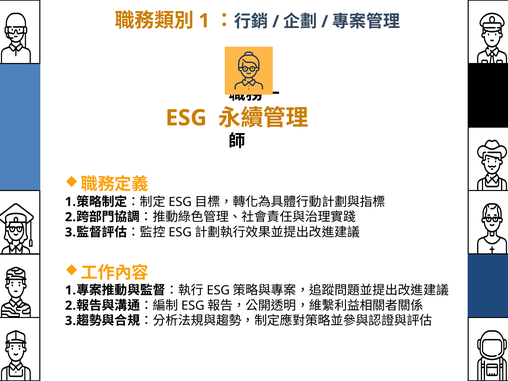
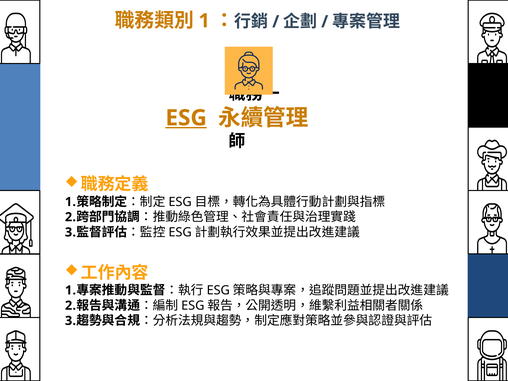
ESG underline: none -> present (186, 118)
